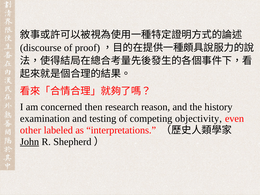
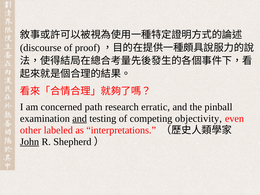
then: then -> path (94, 107)
reason: reason -> erratic (156, 107)
history: history -> pinball (218, 107)
and underline: none -> present (80, 119)
